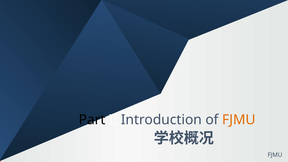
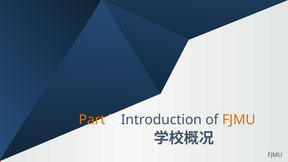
Part colour: black -> orange (92, 120)
